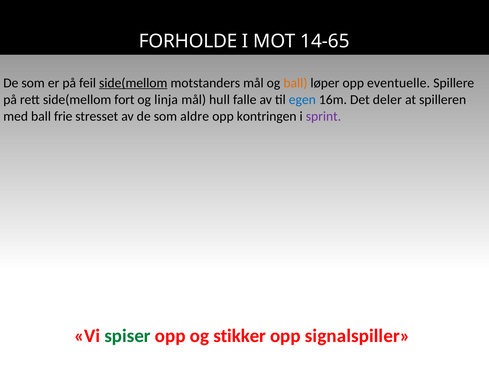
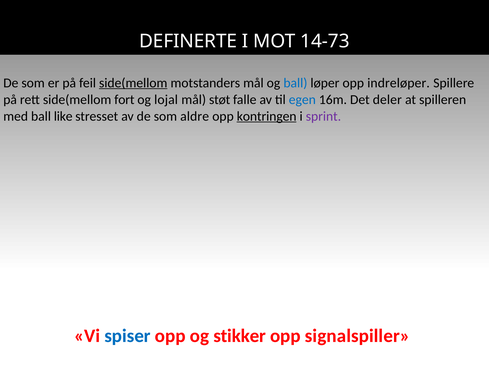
FORHOLDE: FORHOLDE -> DEFINERTE (188, 41)
14-65: 14-65 -> 14-73 (325, 41)
ball colour: orange -> blue (295, 83)
eventuelle: eventuelle -> indreløper (399, 83)
linja: linja -> lojal (166, 99)
hull: hull -> støt (220, 99)
frie: frie -> like (63, 116)
kontringen underline: none -> present (267, 116)
spiser colour: green -> blue (128, 336)
